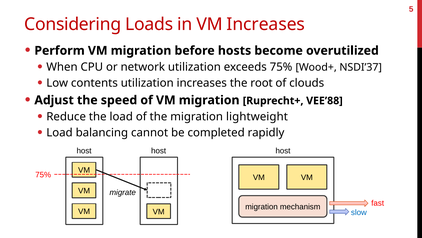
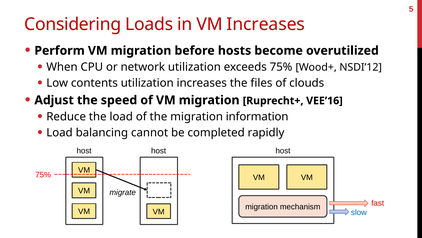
NSDI’37: NSDI’37 -> NSDI’12 (361, 67)
root: root -> files (261, 83)
VEE’88: VEE’88 -> VEE’16 (324, 101)
lightweight: lightweight -> information (257, 116)
